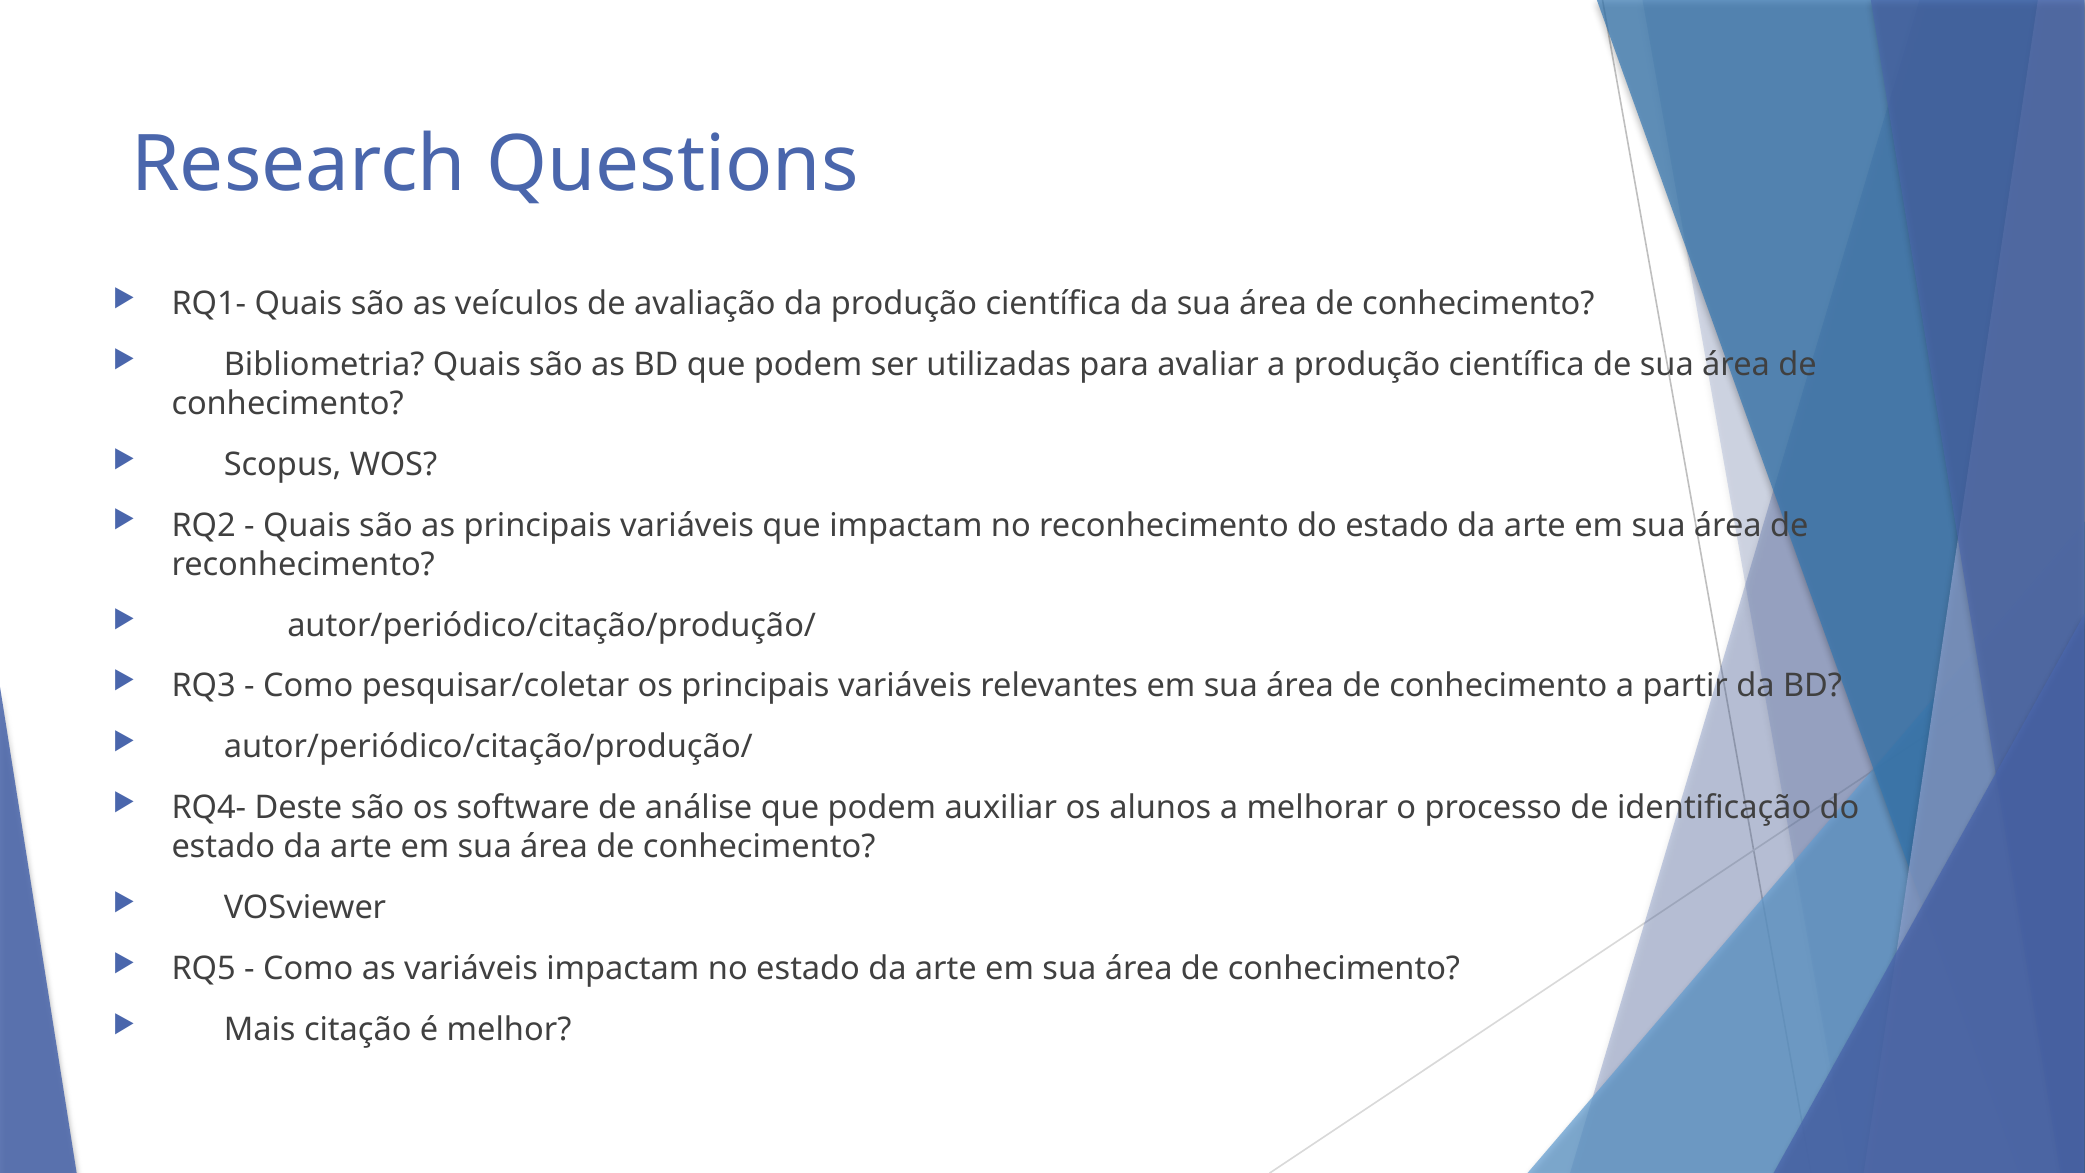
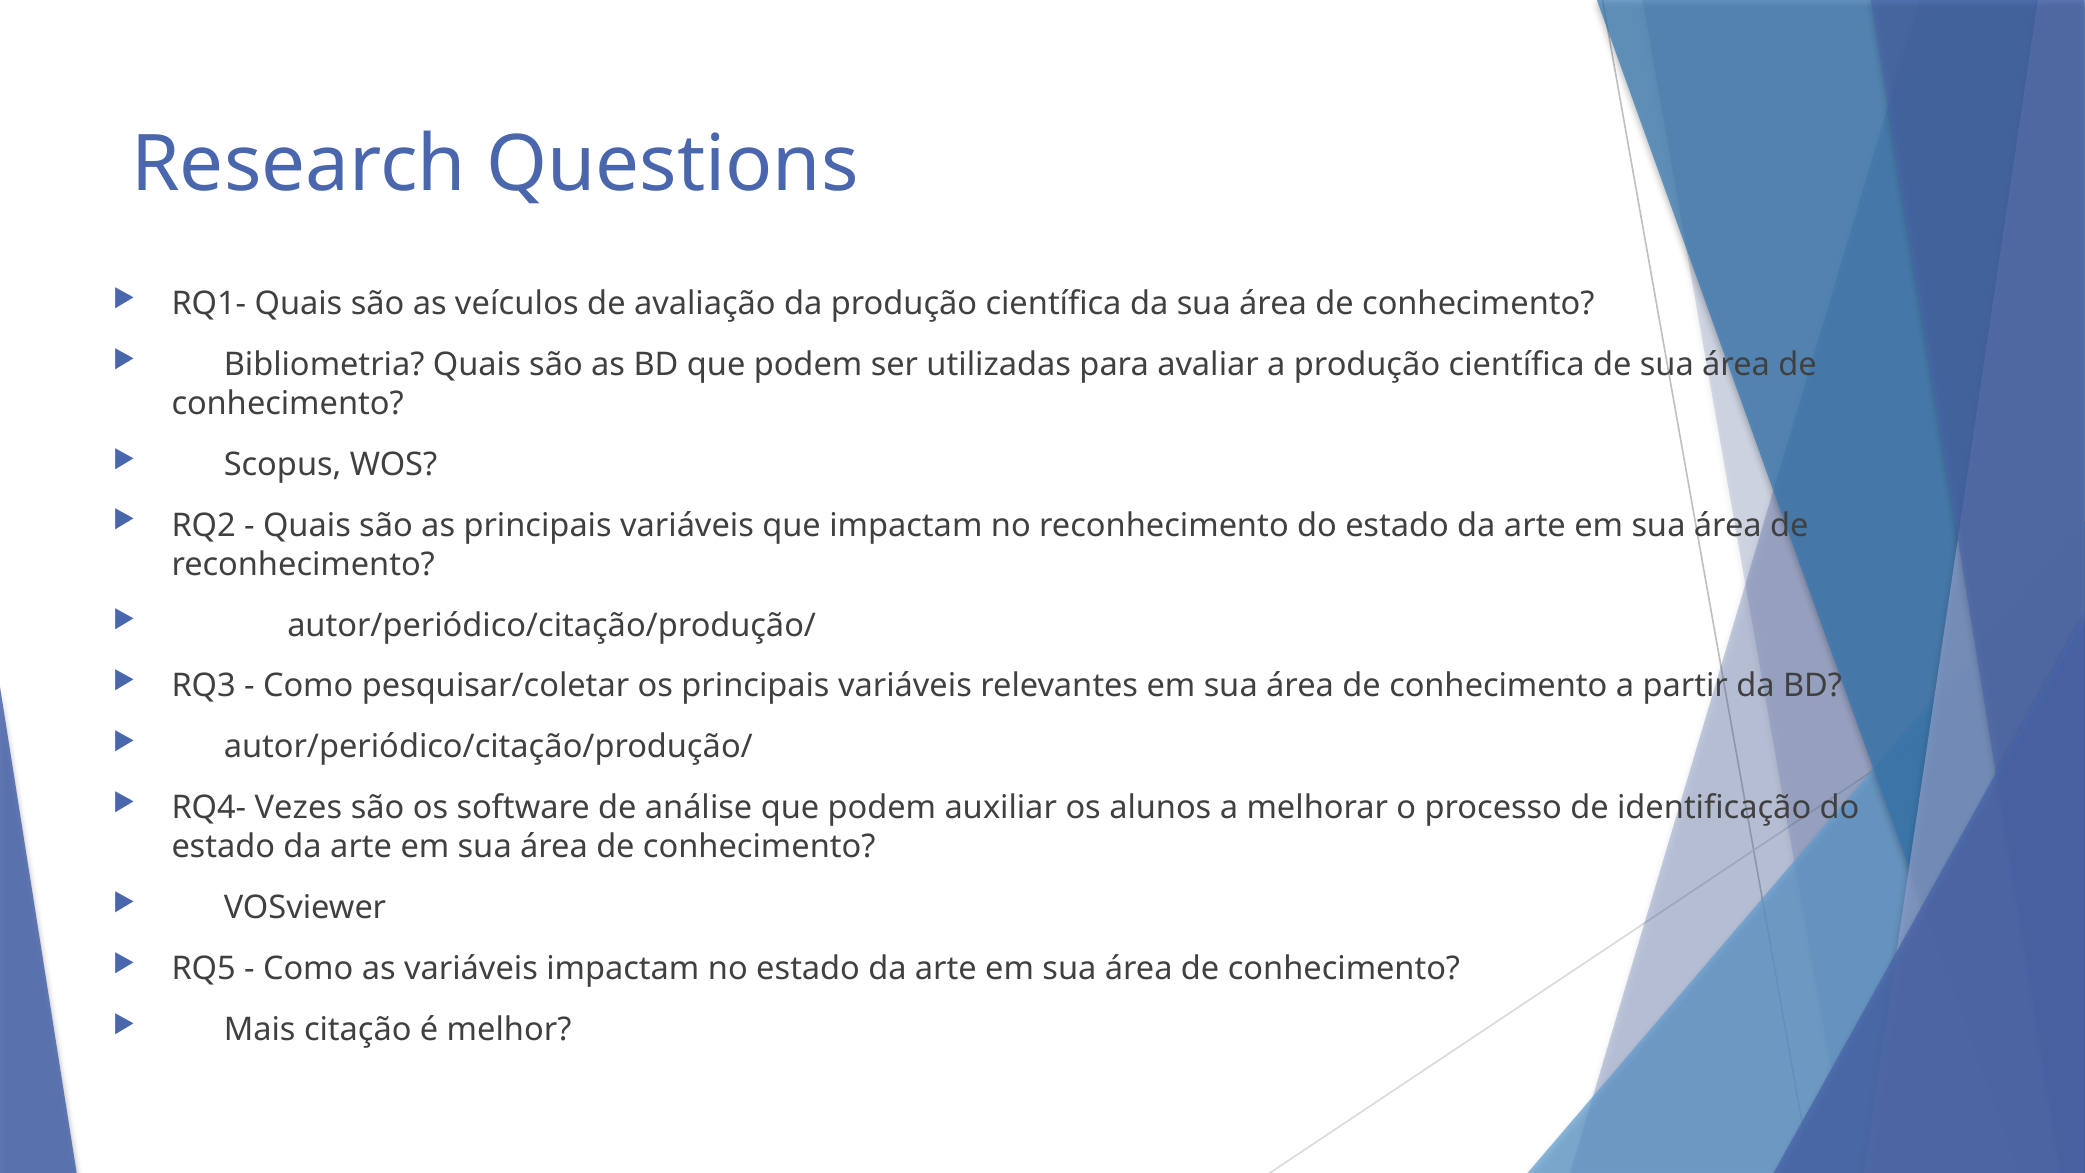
Deste: Deste -> Vezes (298, 808)
